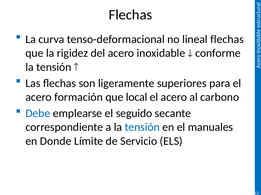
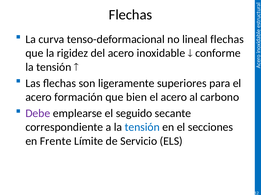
local: local -> bien (136, 97)
Debe colour: blue -> purple (38, 114)
manuales: manuales -> secciones (210, 128)
Donde: Donde -> Frente (56, 142)
